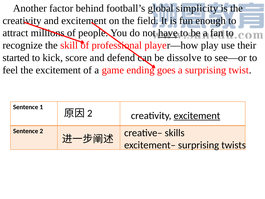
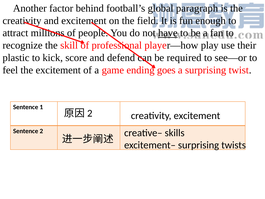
simplicity: simplicity -> paragraph (197, 8)
started: started -> plastic (16, 58)
dissolve: dissolve -> required (184, 58)
excitement underline: present -> none (197, 116)
